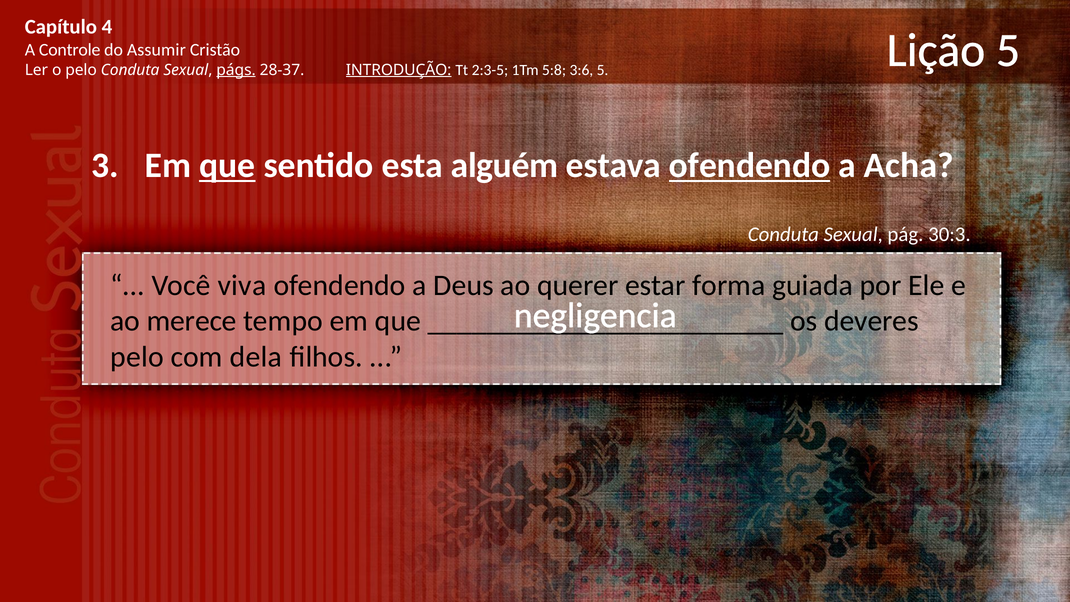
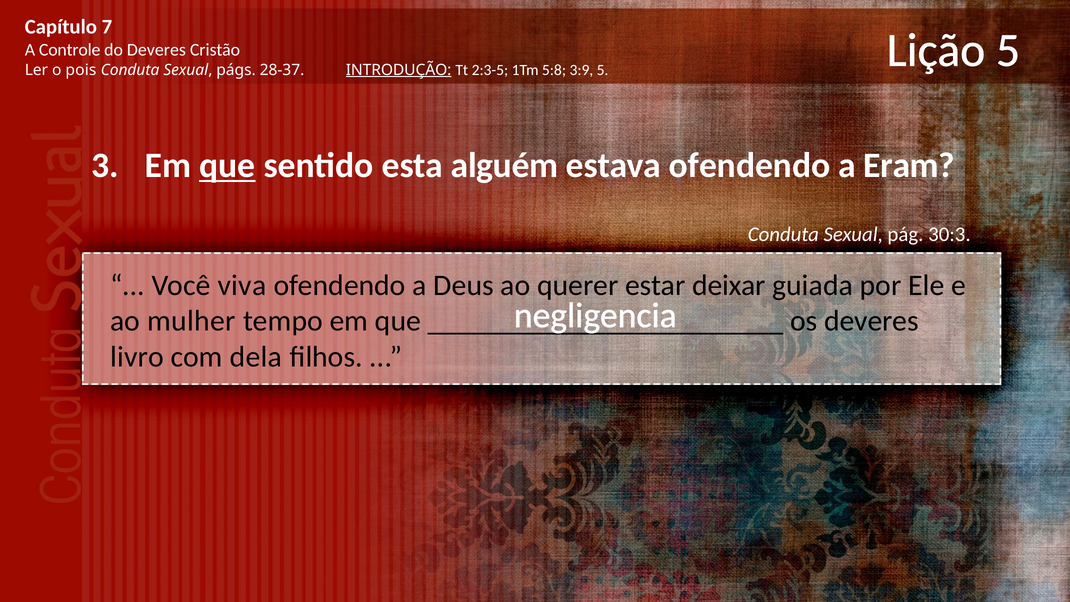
4: 4 -> 7 (107, 27)
do Assumir: Assumir -> Deveres (156, 50)
o pelo: pelo -> pois (81, 70)
págs underline: present -> none (236, 70)
3:6: 3:6 -> 3:9 (581, 70)
ofendendo underline: present -> none (749, 166)
Acha: Acha -> Eram (909, 166)
forma: forma -> deixar (729, 285)
merece: merece -> mulher (191, 321)
pelo: pelo -> livro (137, 357)
